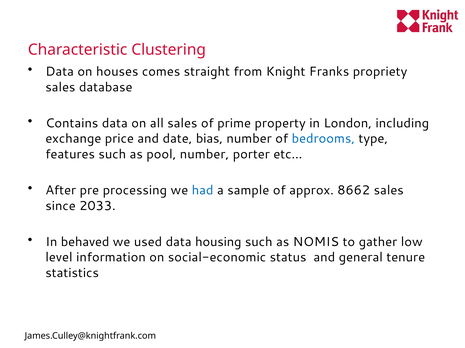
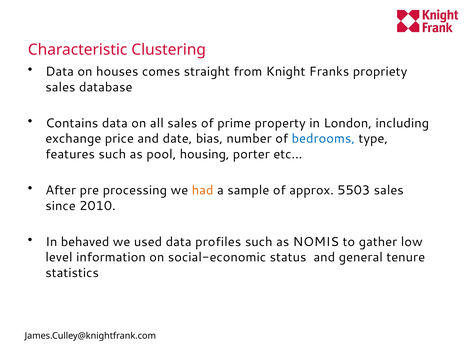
pool number: number -> housing (205, 155)
had colour: blue -> orange (203, 191)
8662: 8662 -> 5503 (354, 191)
2033: 2033 -> 2010 (97, 206)
housing: housing -> profiles (218, 242)
